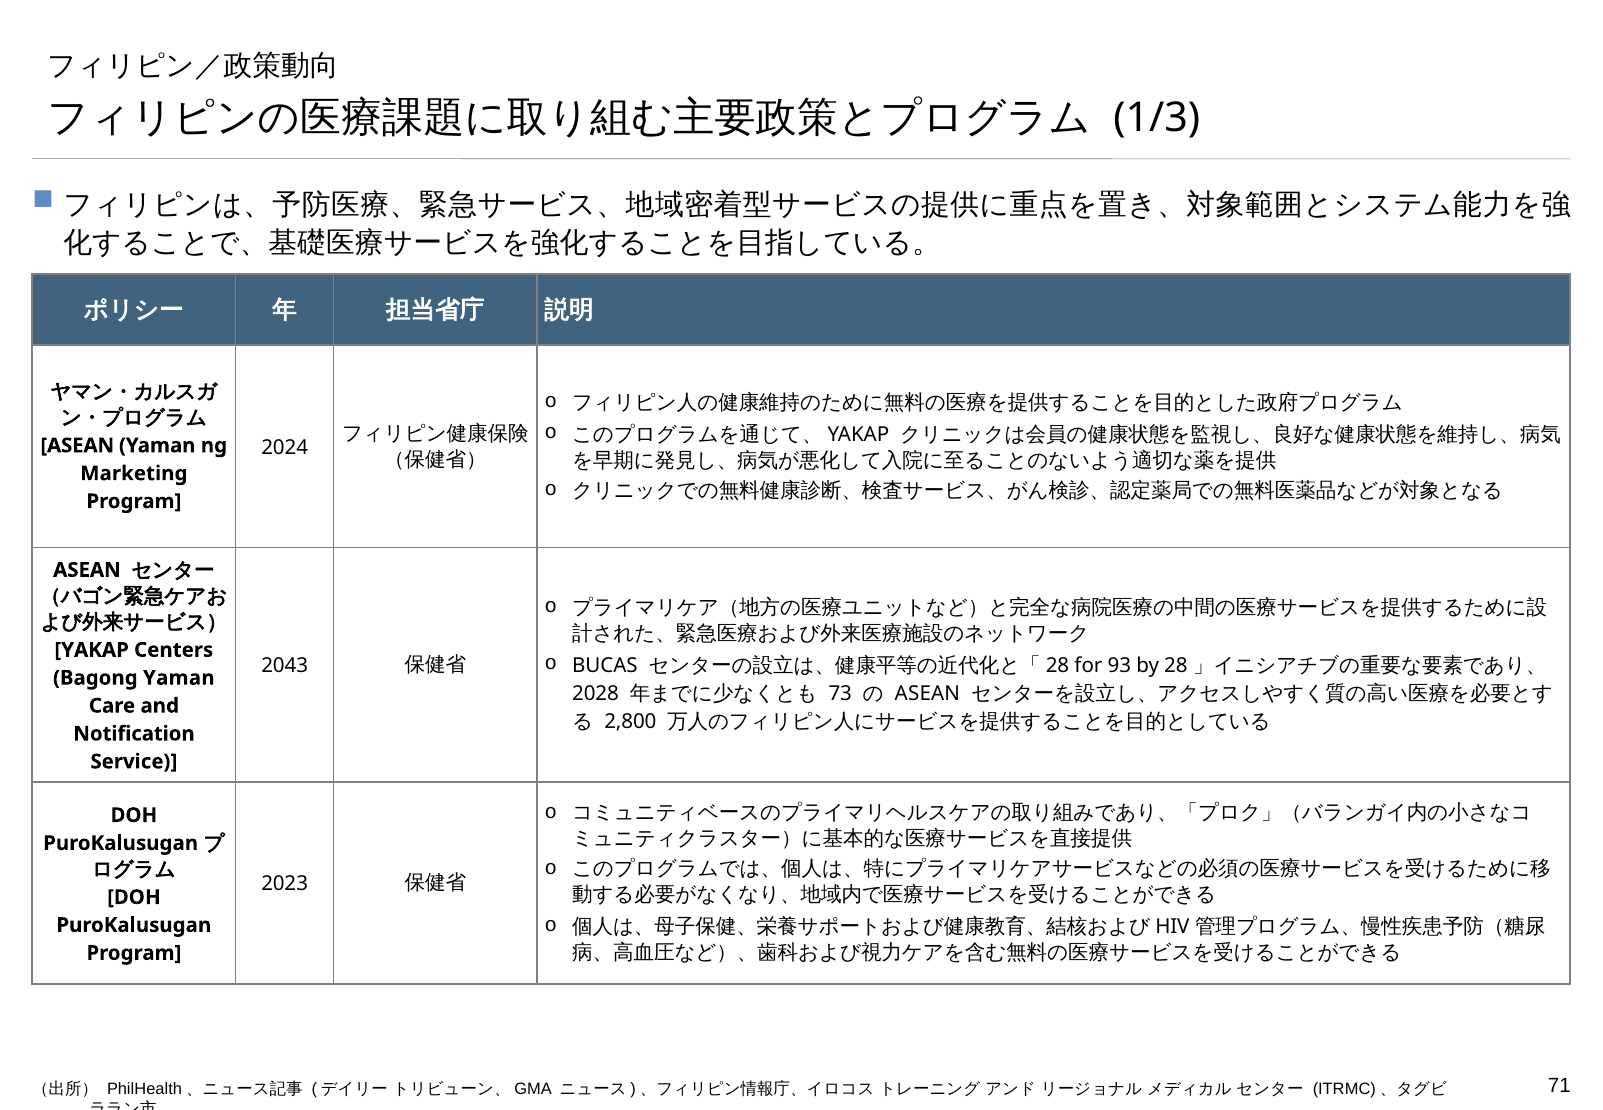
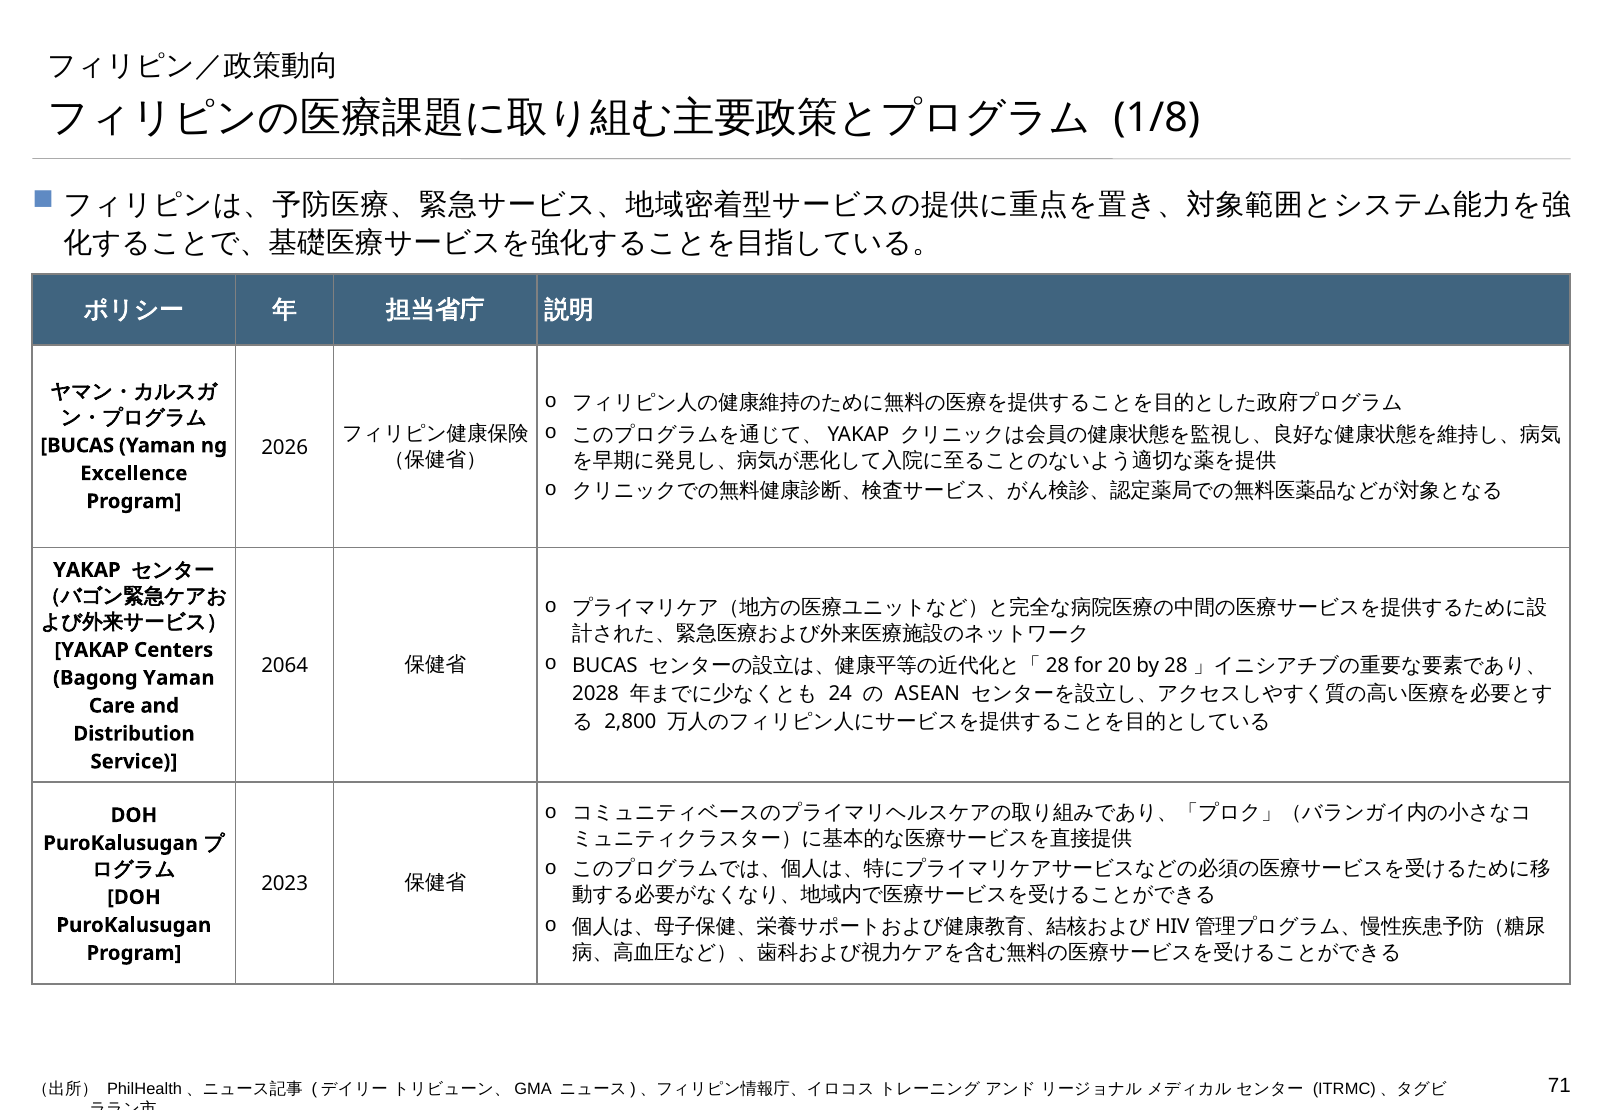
1/3: 1/3 -> 1/8 (1157, 118)
2024: 2024 -> 2026 (285, 447)
ASEAN: ASEAN -> BUCAS (77, 445)
Marketing: Marketing -> Excellence (134, 473)
ASEAN: ASEAN -> YAKAP (87, 570)
93: 93 -> 20 (1119, 665)
2043: 2043 -> 2064 (285, 666)
73: 73 -> 24 (840, 694)
Notification: Notification -> Distribution (134, 734)
